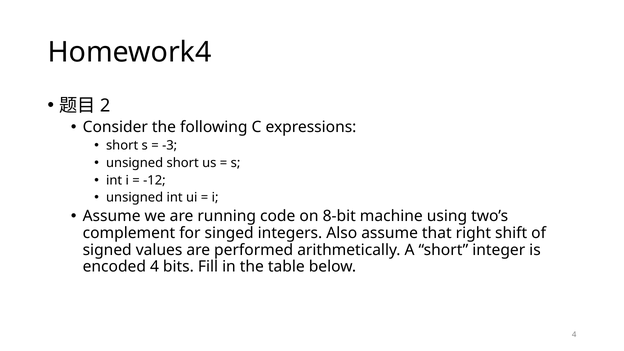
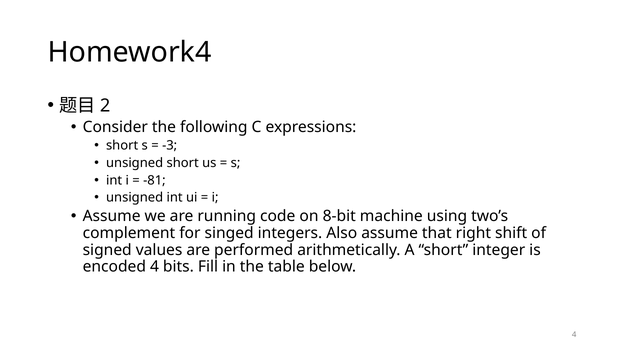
-12: -12 -> -81 (154, 180)
